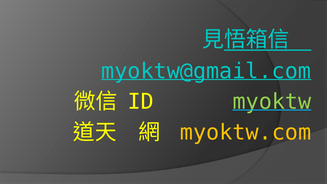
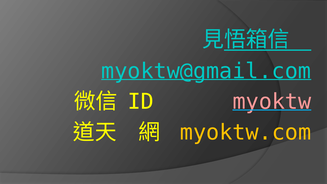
myoktw colour: light green -> pink (272, 102)
